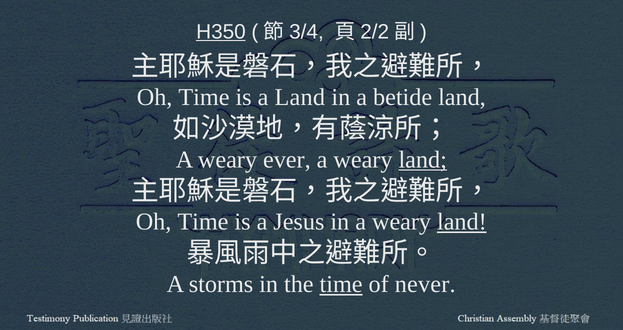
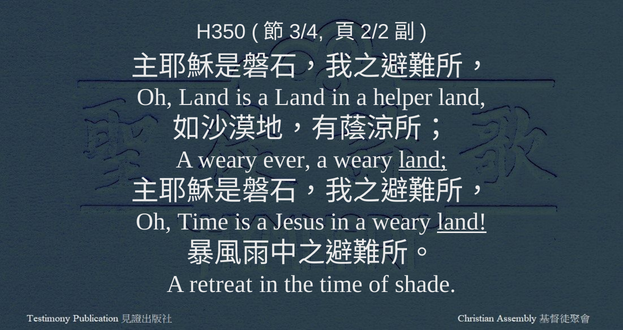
H350 underline: present -> none (221, 32)
Time: Time -> Land (204, 97)
betide: betide -> helper (403, 97)
storms: storms -> retreat (221, 284)
time underline: present -> none (341, 284)
never: never -> shade (425, 284)
